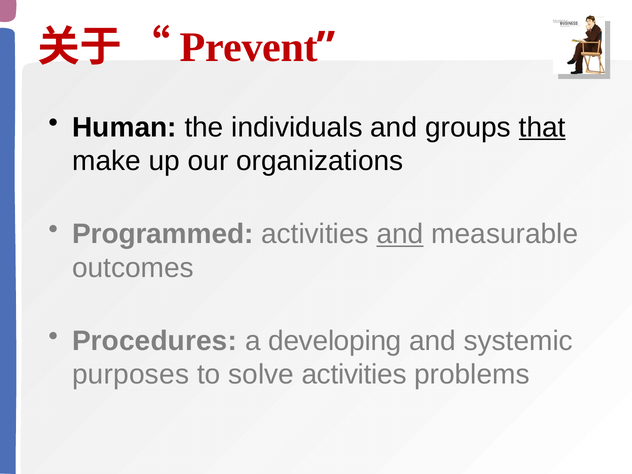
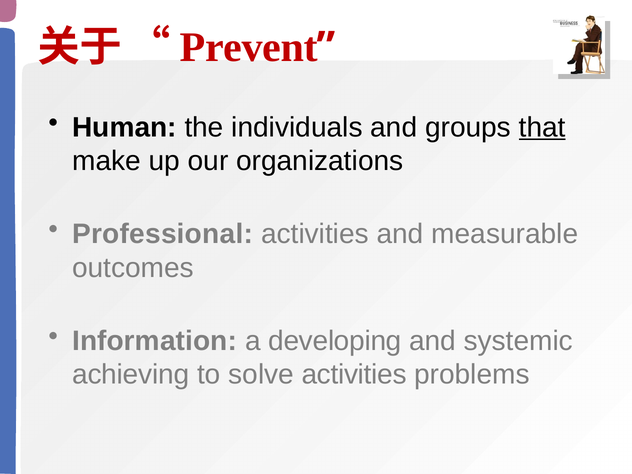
Programmed: Programmed -> Professional (163, 234)
and underline: present -> none (400, 234)
Procedures: Procedures -> Information (155, 341)
purposes: purposes -> achieving (131, 375)
